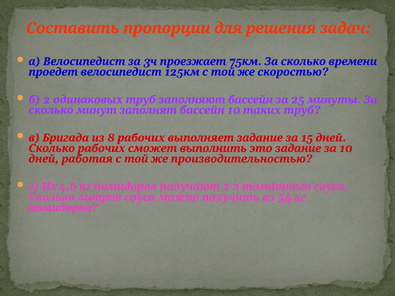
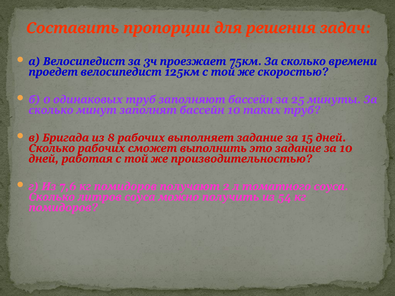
2: 2 -> 0 (47, 100)
4,6: 4,6 -> 7,6 (68, 187)
